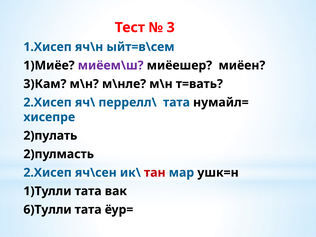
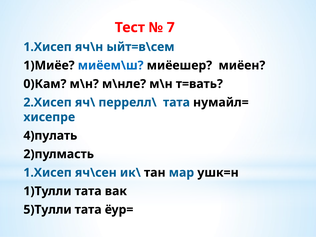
3: 3 -> 7 (171, 27)
миёем\ш colour: purple -> blue (111, 65)
3)Кам: 3)Кам -> 0)Кам (45, 84)
2)пулать: 2)пулать -> 4)пулать (50, 136)
2.Хисеп: 2.Хисеп -> 1.Хисеп (48, 173)
тан colour: red -> black (155, 173)
6)Тулли: 6)Тулли -> 5)Тулли (48, 210)
